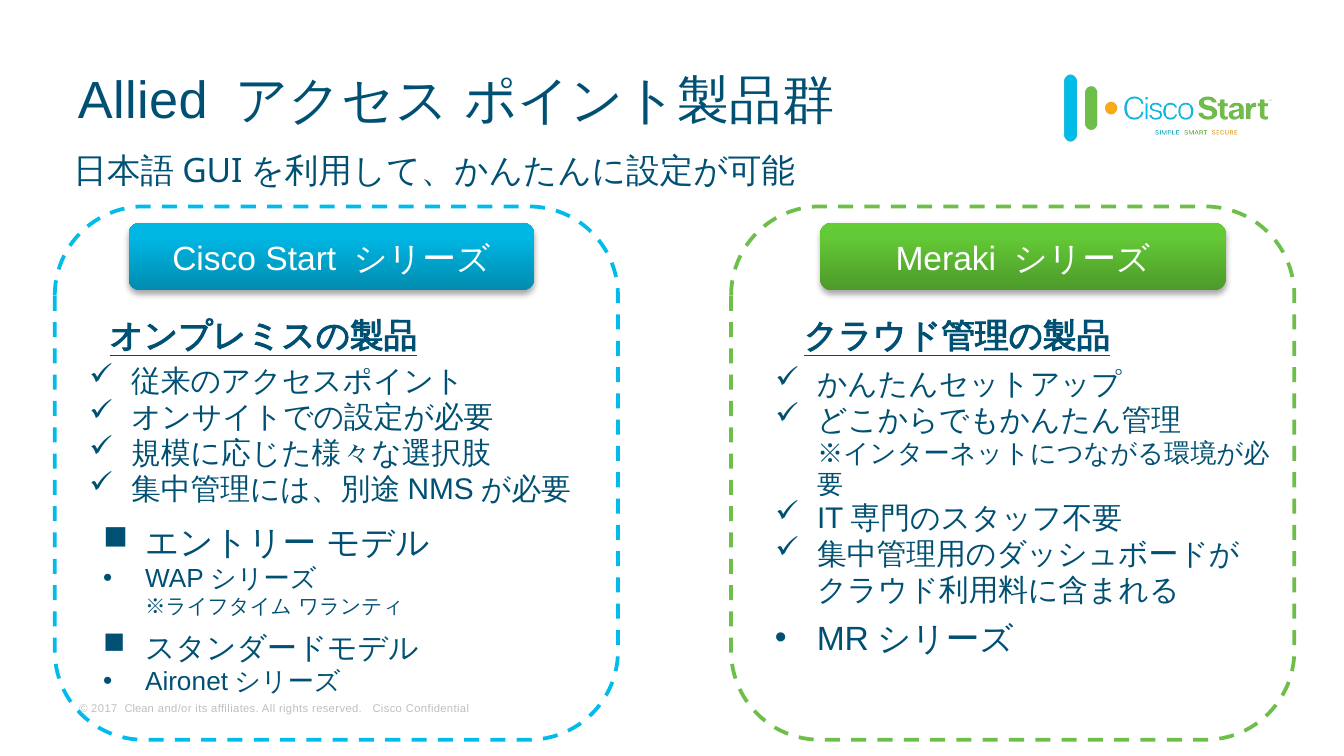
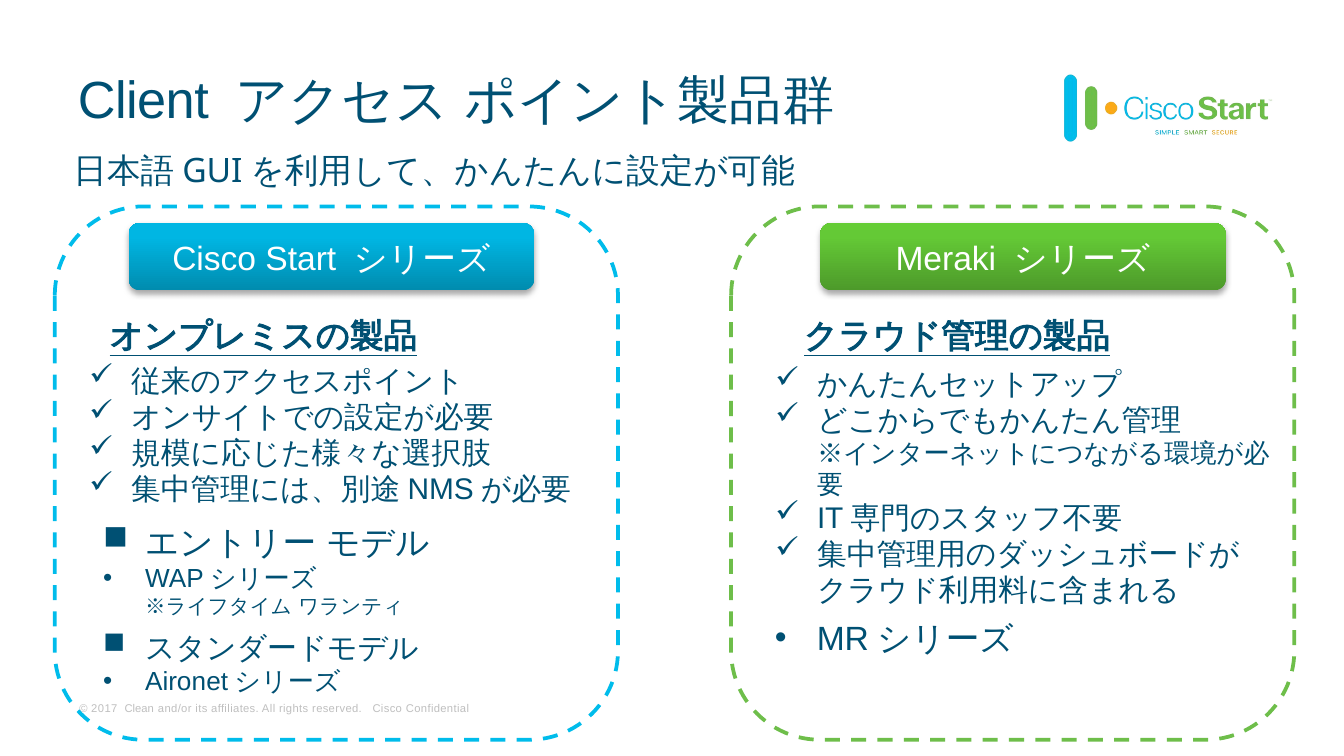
Allied: Allied -> Client (143, 102)
